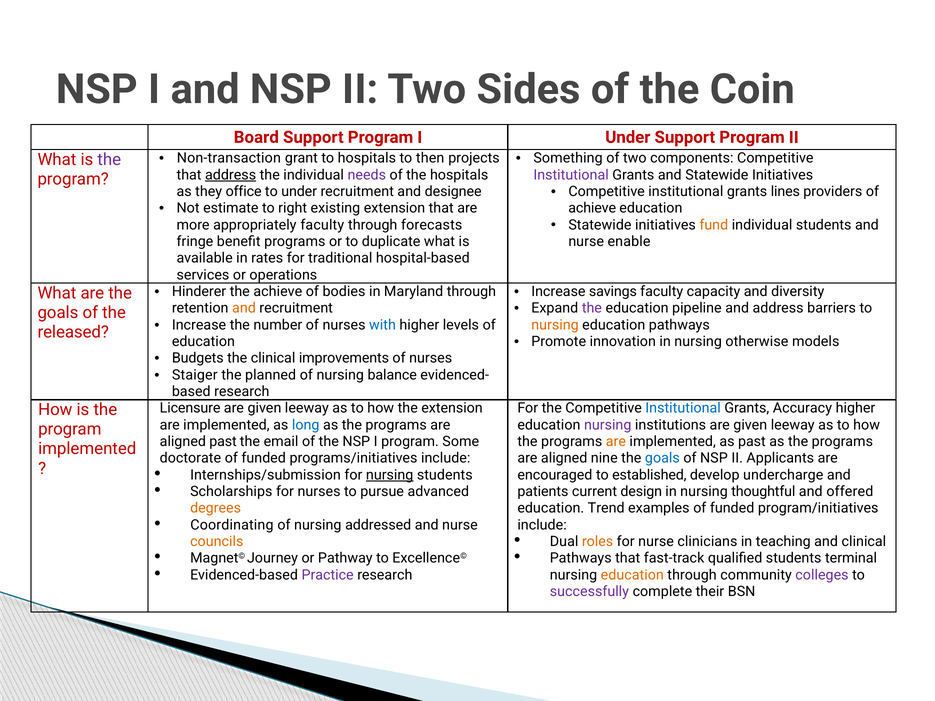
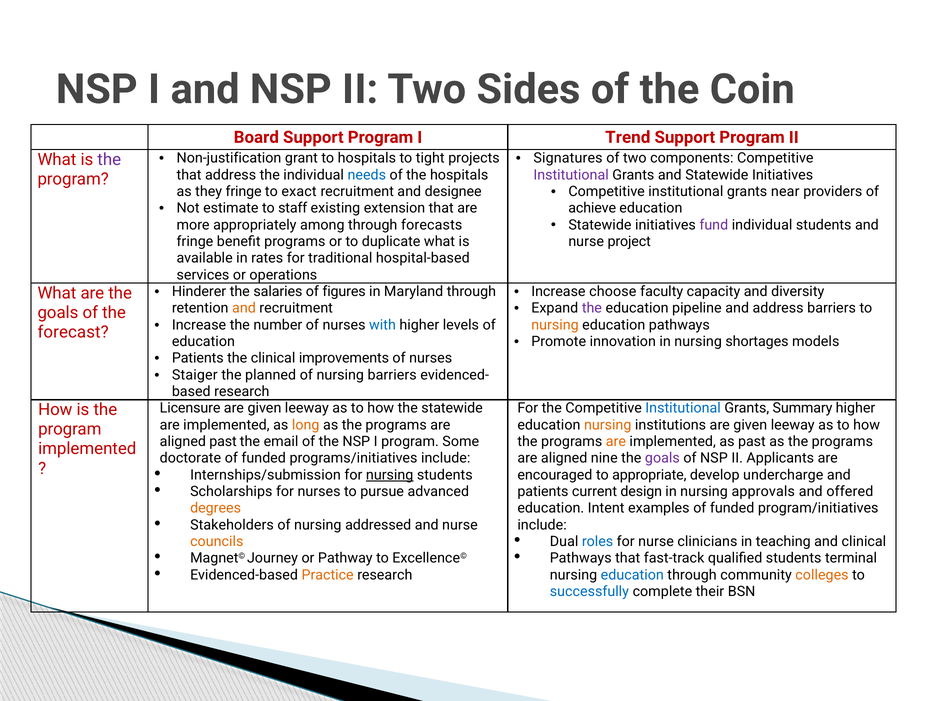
I Under: Under -> Trend (628, 137)
Non-transaction: Non-transaction -> Non-justification (229, 158)
then: then -> tight (430, 158)
Something: Something -> Signatures (568, 158)
address underline: present -> none (231, 175)
needs colour: purple -> blue (367, 175)
lines: lines -> near (785, 192)
they office: office -> fringe (244, 192)
to under: under -> exact (299, 192)
right: right -> staff (293, 208)
fund colour: orange -> purple (714, 225)
appropriately faculty: faculty -> among (322, 225)
enable: enable -> project (629, 242)
the achieve: achieve -> salaries (278, 292)
bodies: bodies -> figures (344, 292)
savings: savings -> choose (613, 292)
released: released -> forecast (73, 332)
otherwise: otherwise -> shortages (757, 342)
Budgets: Budgets -> Patients (198, 358)
nursing balance: balance -> barriers (392, 375)
the extension: extension -> statewide (452, 408)
Accuracy: Accuracy -> Summary (802, 408)
long colour: blue -> orange (306, 425)
nursing colour: purple -> orange (608, 425)
goals colour: blue -> purple (662, 458)
established: established -> appropriate (649, 475)
thoughtful: thoughtful -> approvals (763, 492)
Trend: Trend -> Intent (606, 508)
Coordinating: Coordinating -> Stakeholders (232, 525)
roles colour: orange -> blue (598, 542)
Practice colour: purple -> orange (328, 575)
education colour: orange -> blue (632, 575)
colleges colour: purple -> orange (822, 575)
successfully colour: purple -> blue (589, 592)
